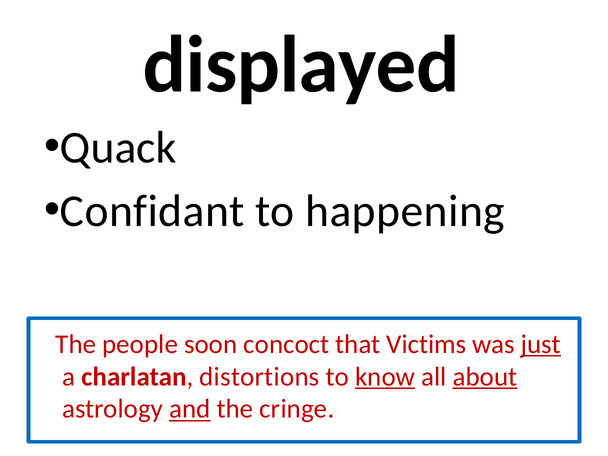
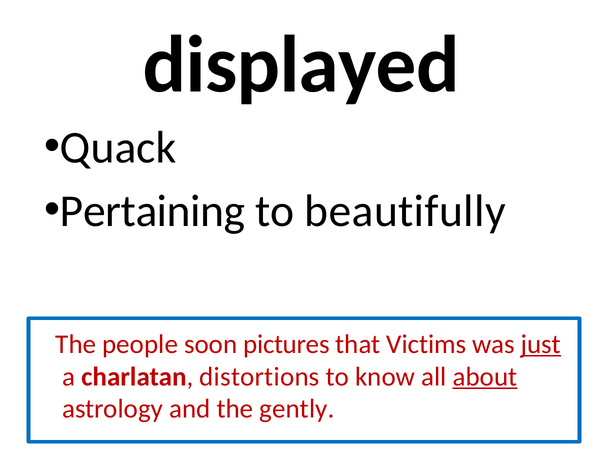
Confidant: Confidant -> Pertaining (153, 211)
happening: happening -> beautifully (405, 211)
concoct: concoct -> pictures (286, 344)
know underline: present -> none (385, 377)
and underline: present -> none (190, 409)
cringe: cringe -> gently (297, 409)
